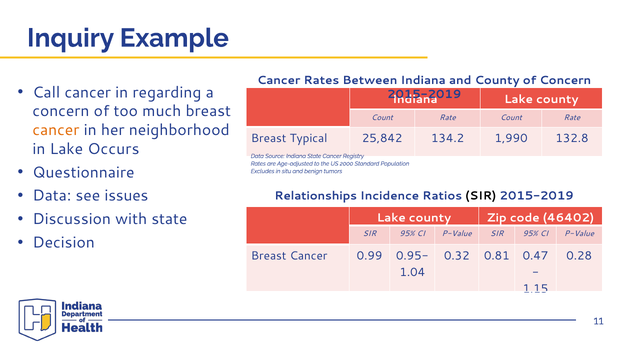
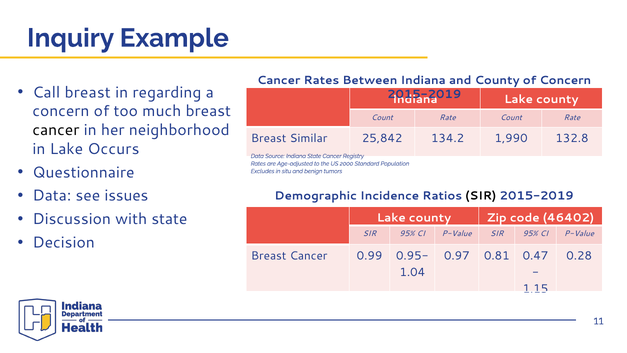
Call cancer: cancer -> breast (88, 92)
cancer colour: orange -> black (56, 130)
Typical: Typical -> Similar (309, 138)
Relationships: Relationships -> Demographic (316, 196)
0.32: 0.32 -> 0.97 (457, 256)
